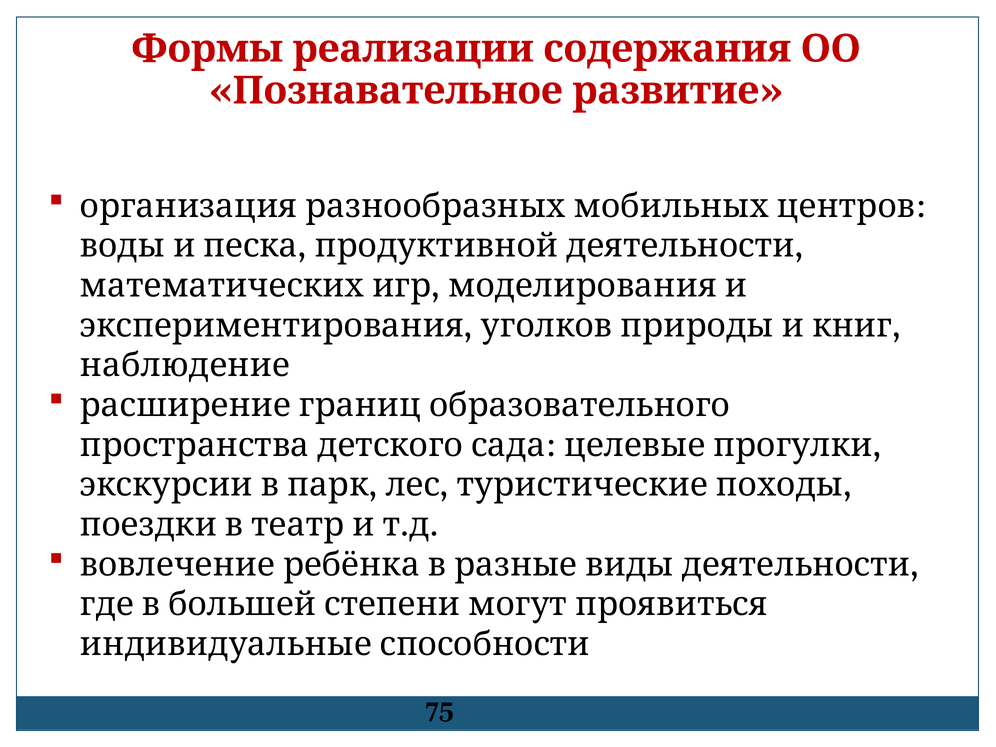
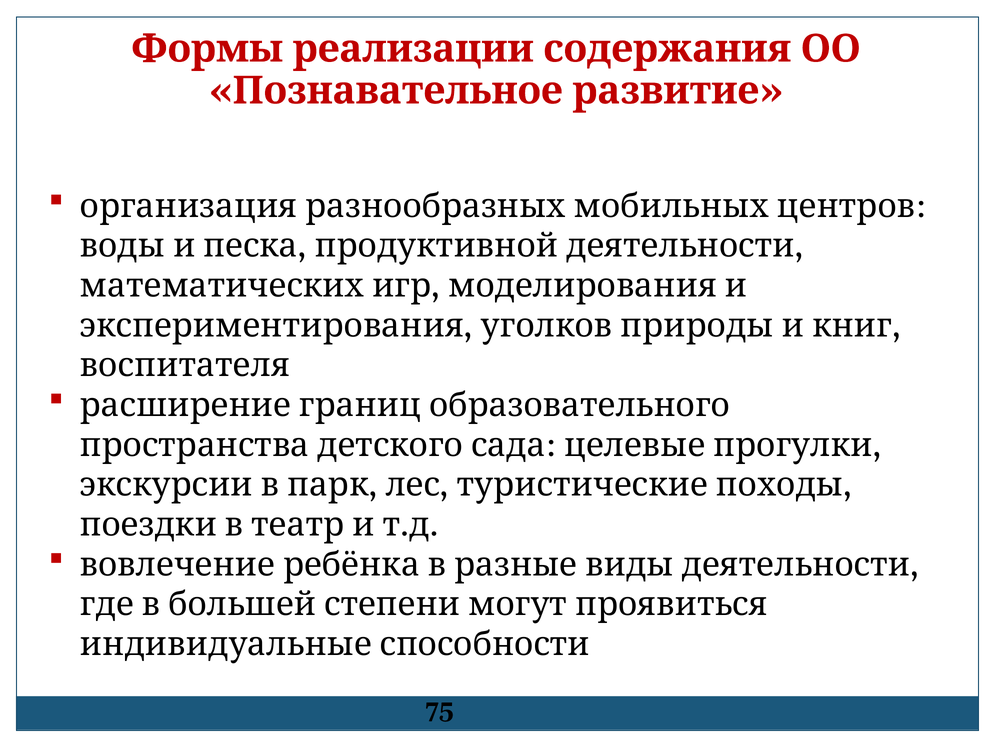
наблюдение: наблюдение -> воспитателя (185, 365)
